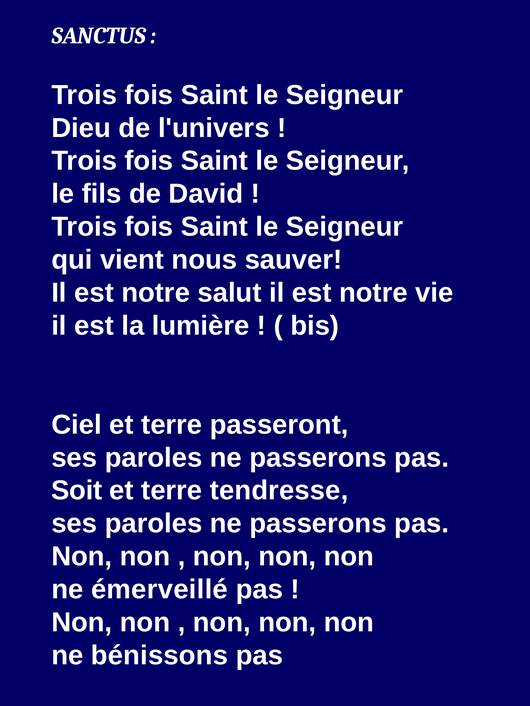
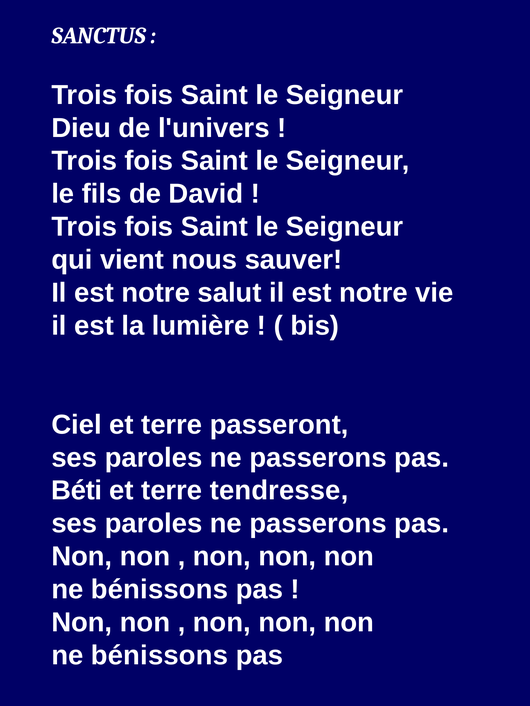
Soit: Soit -> Béti (77, 491)
émerveillé: émerveillé -> bénissons (159, 590)
